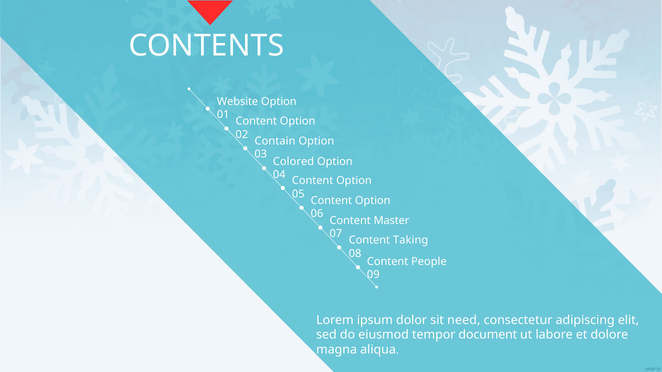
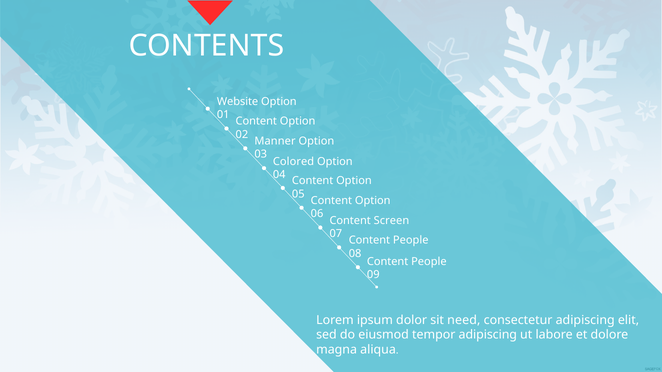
Contain: Contain -> Manner (275, 141)
Master: Master -> Screen (391, 221)
Taking: Taking -> People (411, 240)
tempor document: document -> adipiscing (488, 335)
